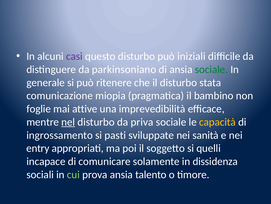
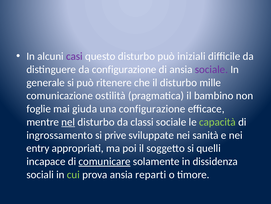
da parkinsoniano: parkinsoniano -> configurazione (124, 69)
sociale colour: green -> purple (211, 69)
stata: stata -> mille (210, 82)
miopia: miopia -> ostilità (110, 95)
attive: attive -> giuda (85, 109)
una imprevedibilità: imprevedibilità -> configurazione (152, 109)
priva: priva -> classi (142, 122)
capacità colour: yellow -> light green (217, 122)
pasti: pasti -> prive (115, 135)
comunicare underline: none -> present (105, 161)
talento: talento -> reparti (151, 174)
